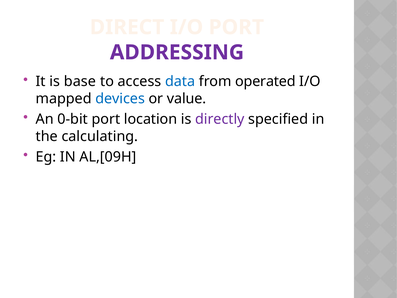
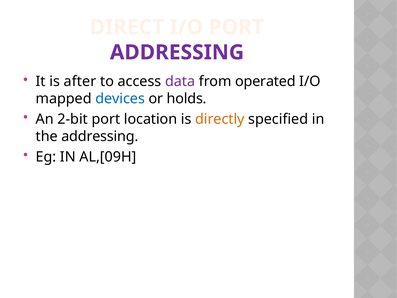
base: base -> after (80, 81)
data colour: blue -> purple (180, 81)
value: value -> holds (187, 99)
0-bit: 0-bit -> 2-bit (73, 119)
directly colour: purple -> orange (220, 119)
the calculating: calculating -> addressing (100, 136)
